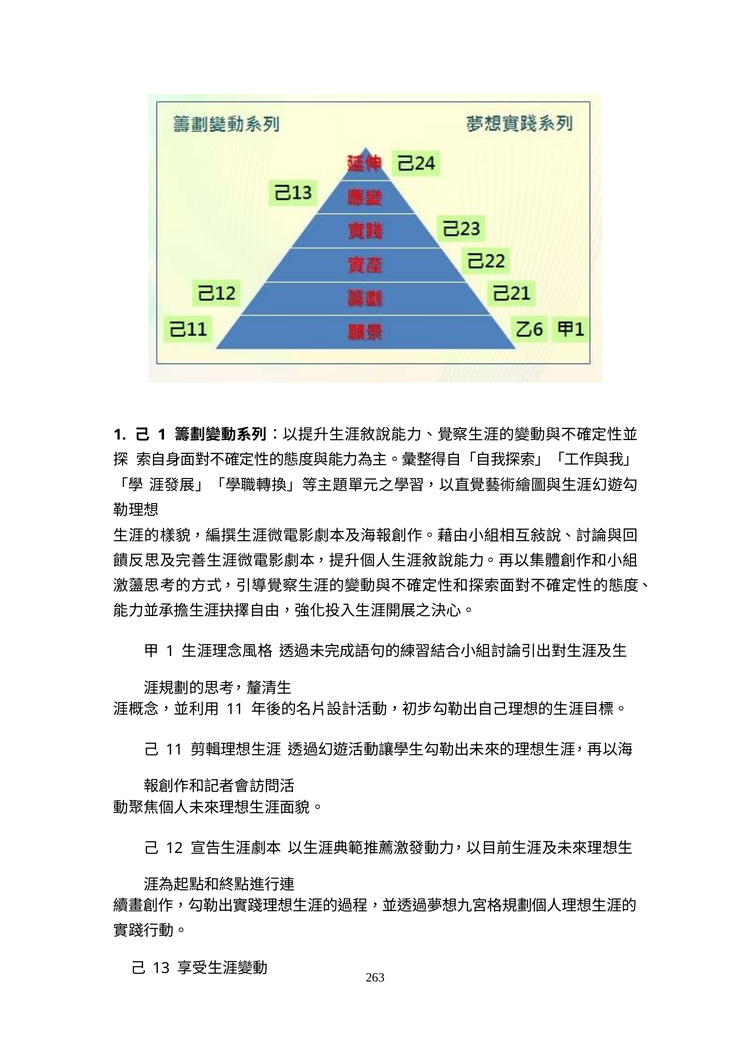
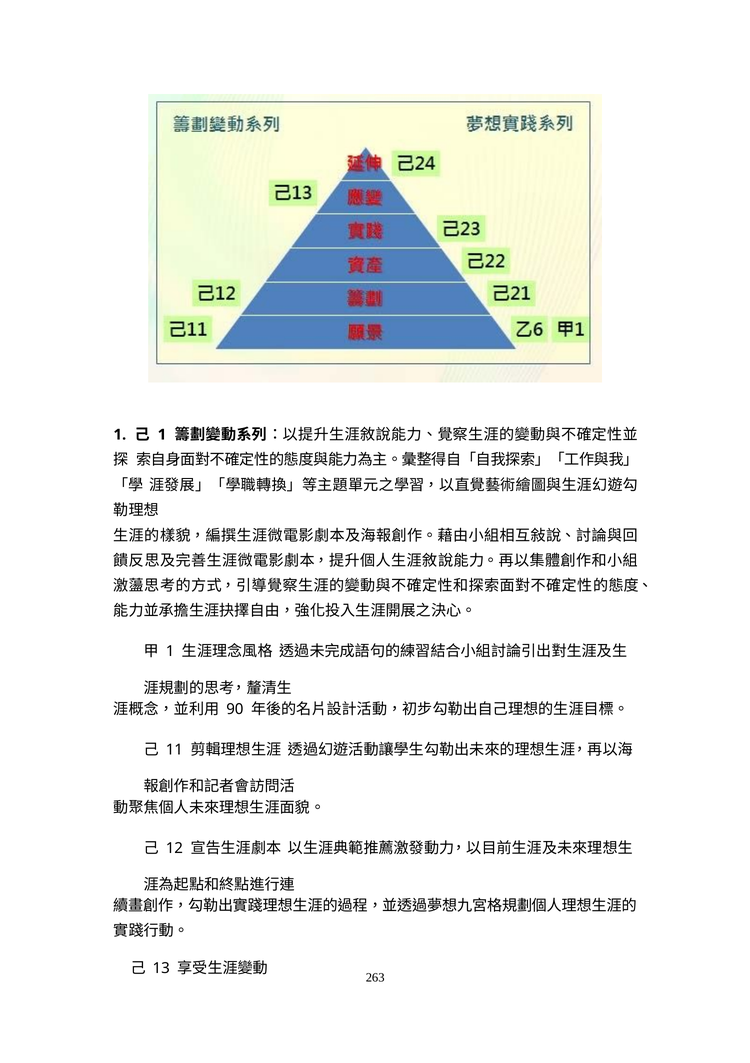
11: 11 -> 90 (235, 708)
